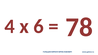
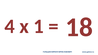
6: 6 -> 1 (39, 26)
78: 78 -> 18 (79, 27)
